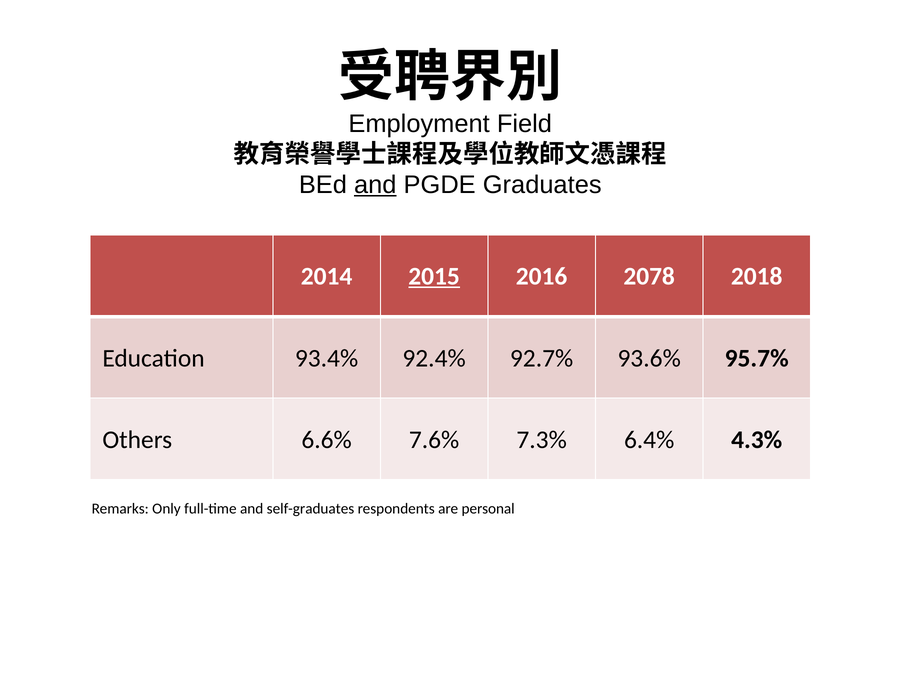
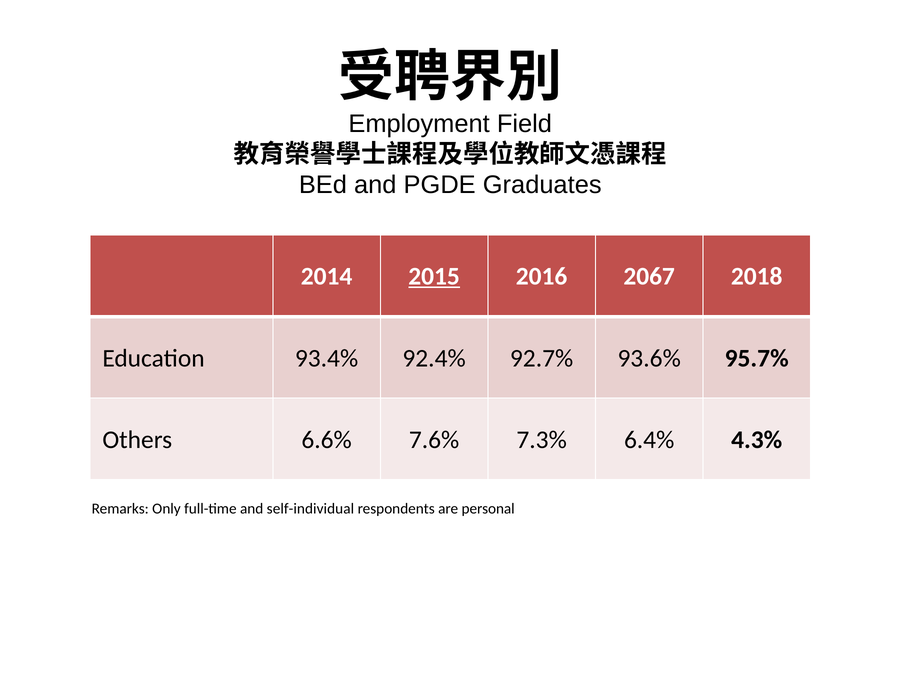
and underline: present -> none (375, 185)
2078: 2078 -> 2067 (649, 277)
self-graduates: self-graduates -> self-individual (310, 509)
